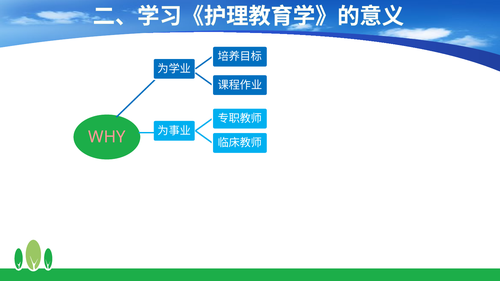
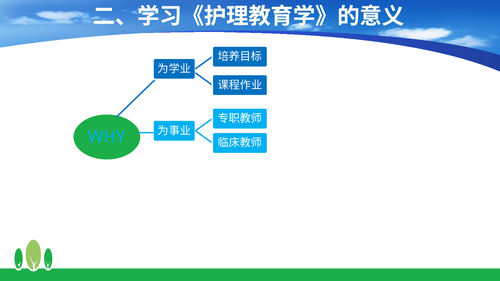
WHY colour: pink -> light blue (107, 137)
